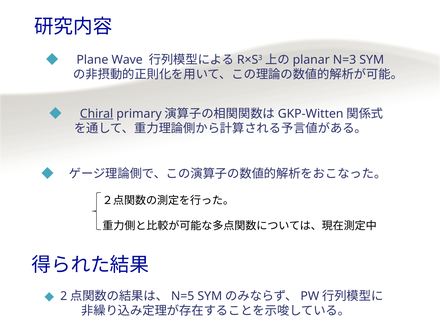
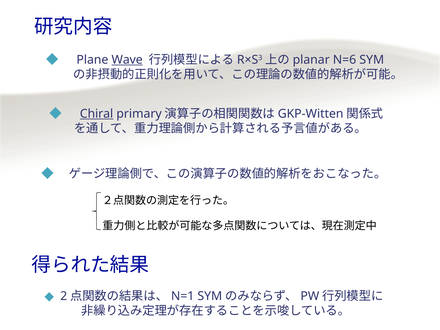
Wave underline: none -> present (127, 60)
N=3: N=3 -> N=6 (345, 60)
N=5: N=5 -> N=1 (183, 296)
